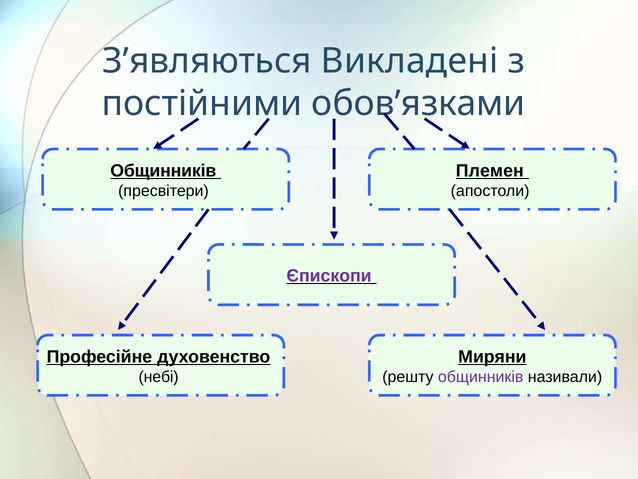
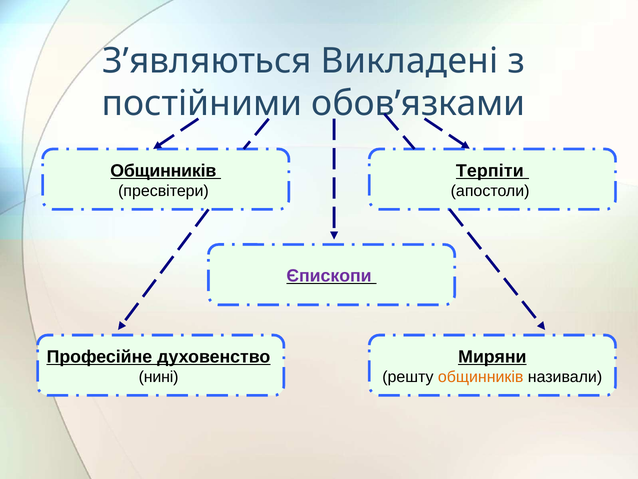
Племен: Племен -> Терпіти (490, 171)
небі: небі -> нині (159, 377)
общинників colour: purple -> orange (481, 377)
